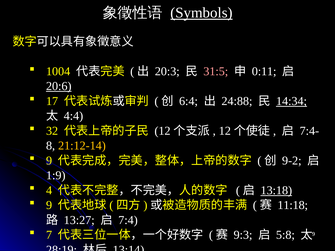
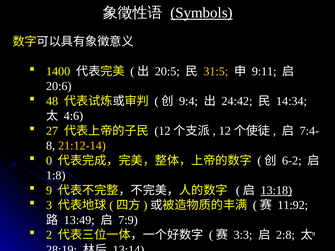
1004: 1004 -> 1400 (58, 71)
20:3: 20:3 -> 20:5 (167, 71)
31:5 colour: pink -> yellow (216, 71)
0:11: 0:11 -> 9:11 (264, 71)
20:6 underline: present -> none (59, 86)
17: 17 -> 48 (52, 101)
6:4: 6:4 -> 9:4 (188, 101)
24:88: 24:88 -> 24:42 (237, 101)
14:34 underline: present -> none (291, 101)
4:4: 4:4 -> 4:6 (73, 116)
32: 32 -> 27 (52, 131)
9: 9 -> 0 (49, 161)
9-2: 9-2 -> 6-2 (292, 161)
1:9: 1:9 -> 1:8 (56, 176)
4: 4 -> 9 (49, 191)
9: 9 -> 3 (49, 205)
11:18: 11:18 -> 11:92 (293, 205)
13:27: 13:27 -> 13:49 (79, 220)
7:4: 7:4 -> 7:9 (128, 220)
7: 7 -> 2 (49, 235)
9:3: 9:3 -> 3:3 (243, 235)
5:8: 5:8 -> 2:8 (285, 235)
